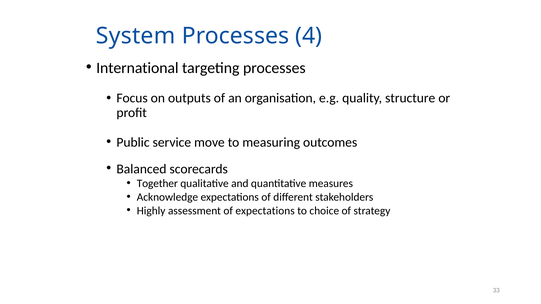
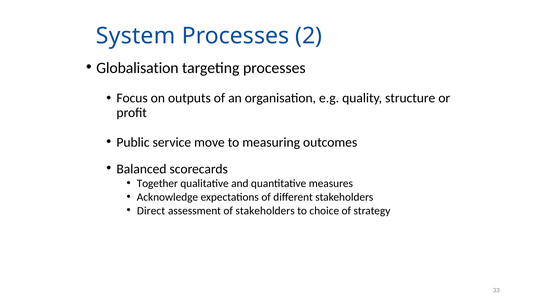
4: 4 -> 2 (309, 36)
International: International -> Globalisation (137, 68)
Highly: Highly -> Direct (151, 211)
of expectations: expectations -> stakeholders (265, 211)
